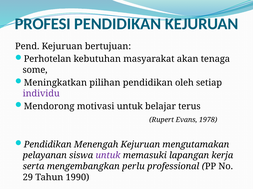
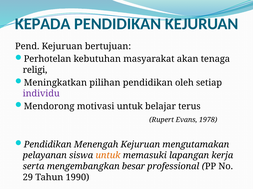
PROFESI: PROFESI -> KEPADA (43, 24)
some: some -> religi (35, 70)
untuk colour: purple -> orange (108, 156)
perlu: perlu -> besar (133, 167)
